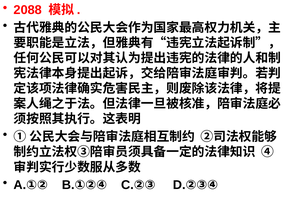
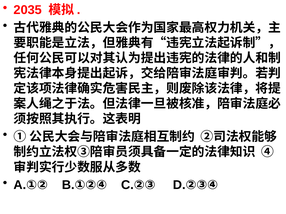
2088: 2088 -> 2035 (28, 10)
